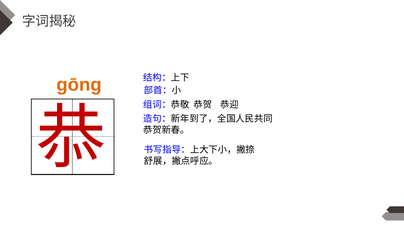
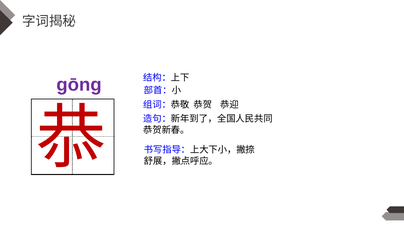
gōng colour: orange -> purple (79, 85)
